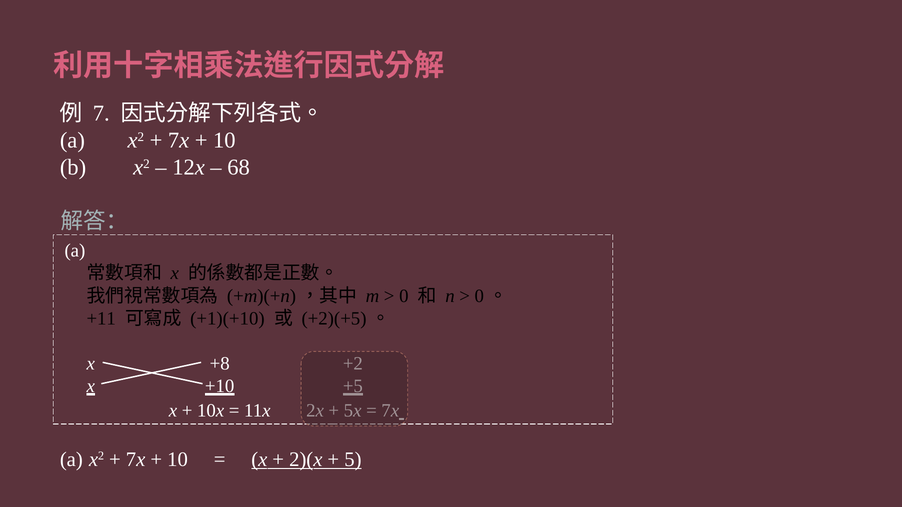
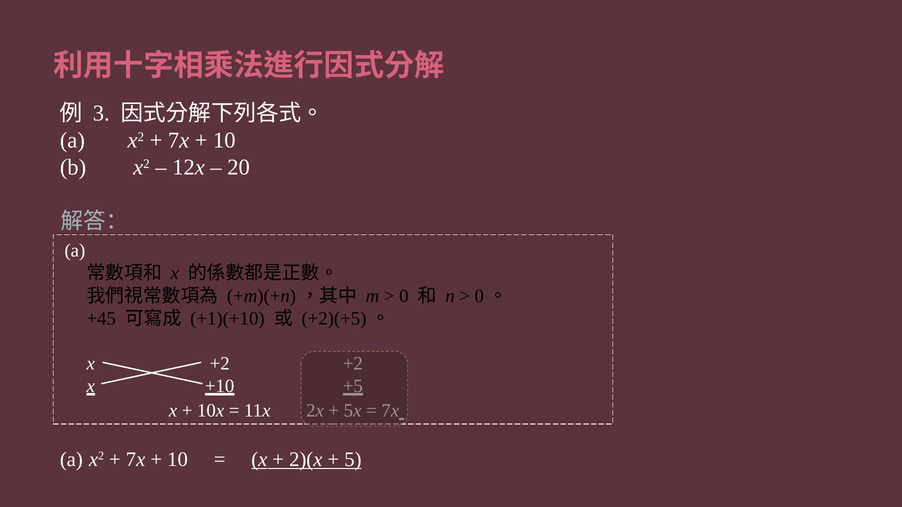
7: 7 -> 3 (101, 114)
68: 68 -> 20 (239, 168)
+11: +11 -> +45 (101, 319)
x +8: +8 -> +2 (220, 364)
